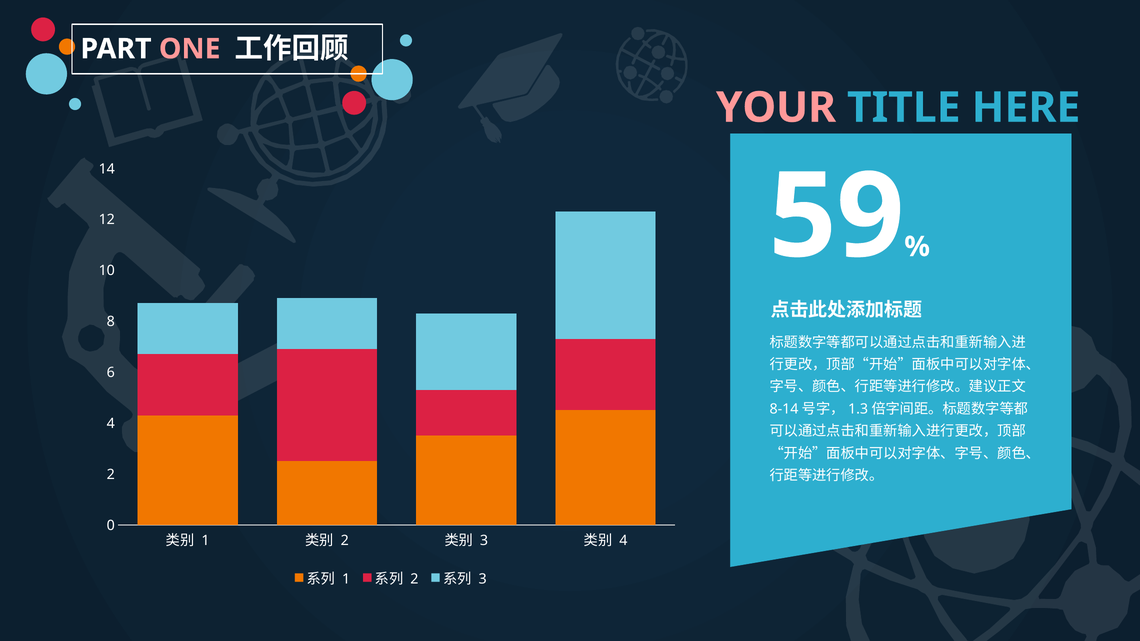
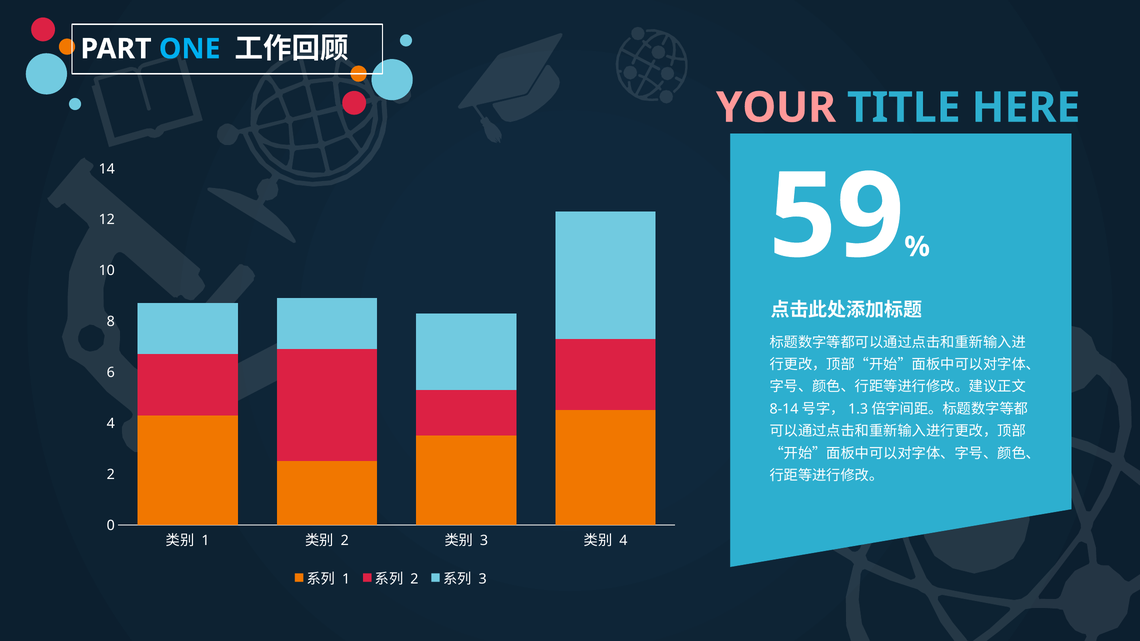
ONE colour: pink -> light blue (190, 49)
